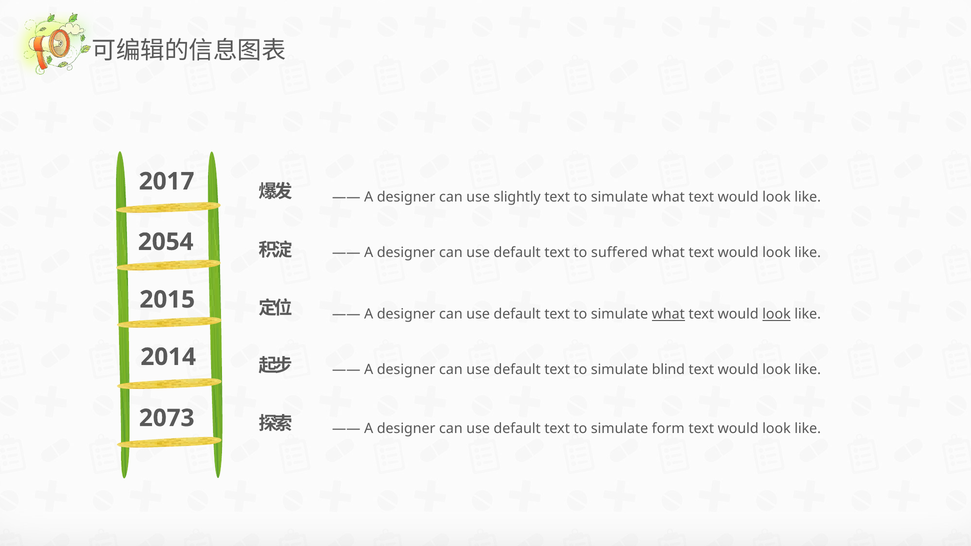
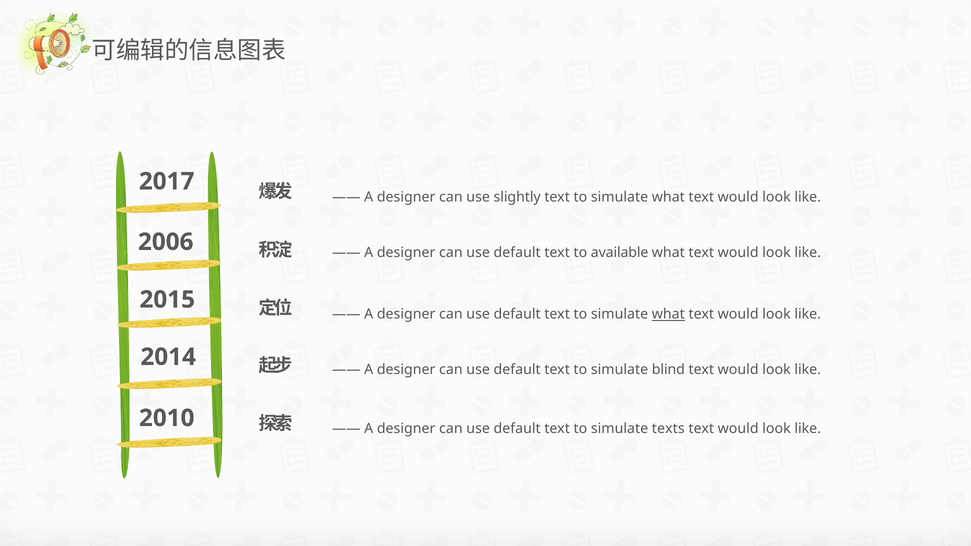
2054: 2054 -> 2006 (166, 242)
suffered: suffered -> available (620, 253)
look underline: present -> none (777, 314)
2073: 2073 -> 2010 (167, 418)
form: form -> texts (668, 429)
